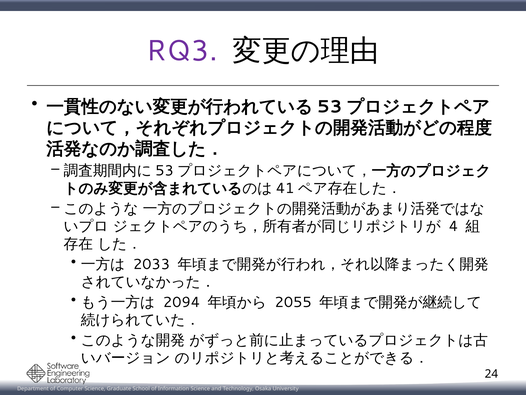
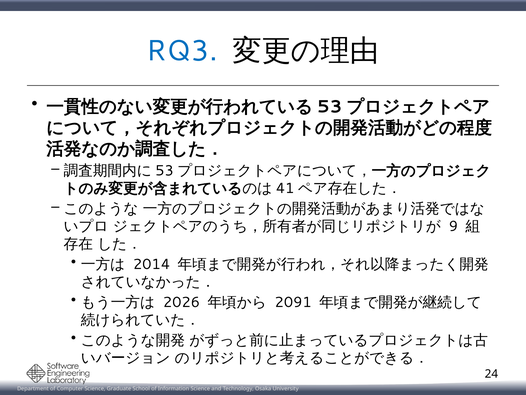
RQ3 colour: purple -> blue (182, 51)
4: 4 -> 9 (453, 226)
2033: 2033 -> 2014 (151, 264)
2094: 2094 -> 2026 (181, 302)
2055: 2055 -> 2091 (293, 302)
